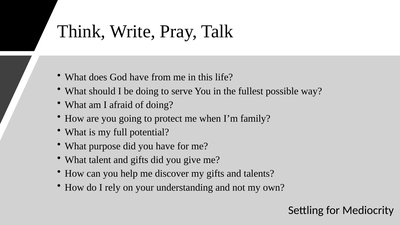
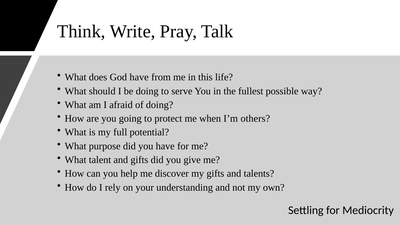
family: family -> others (255, 119)
